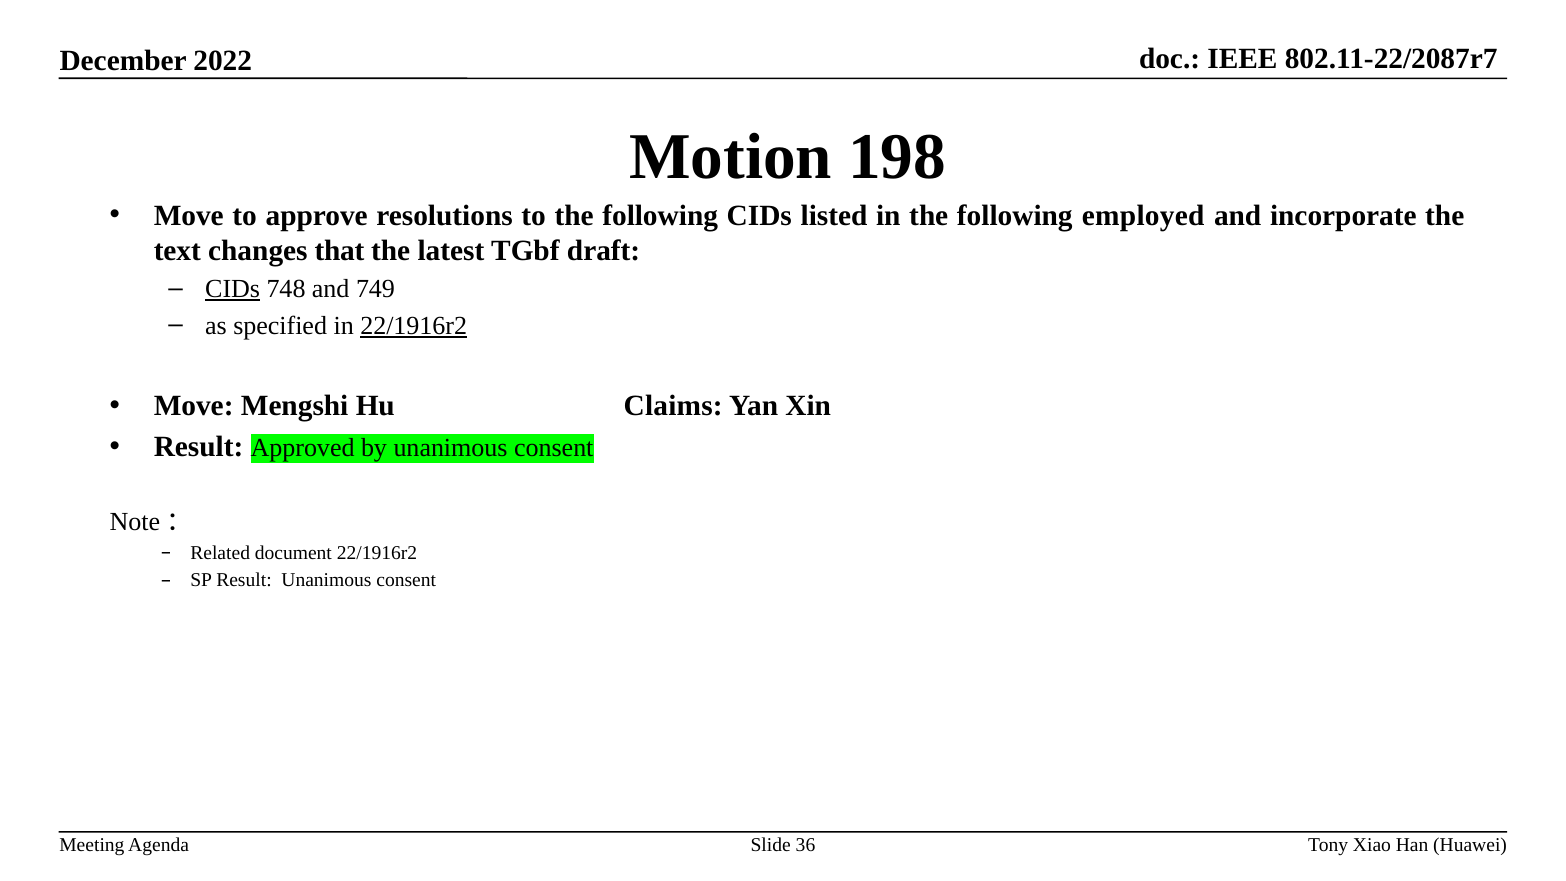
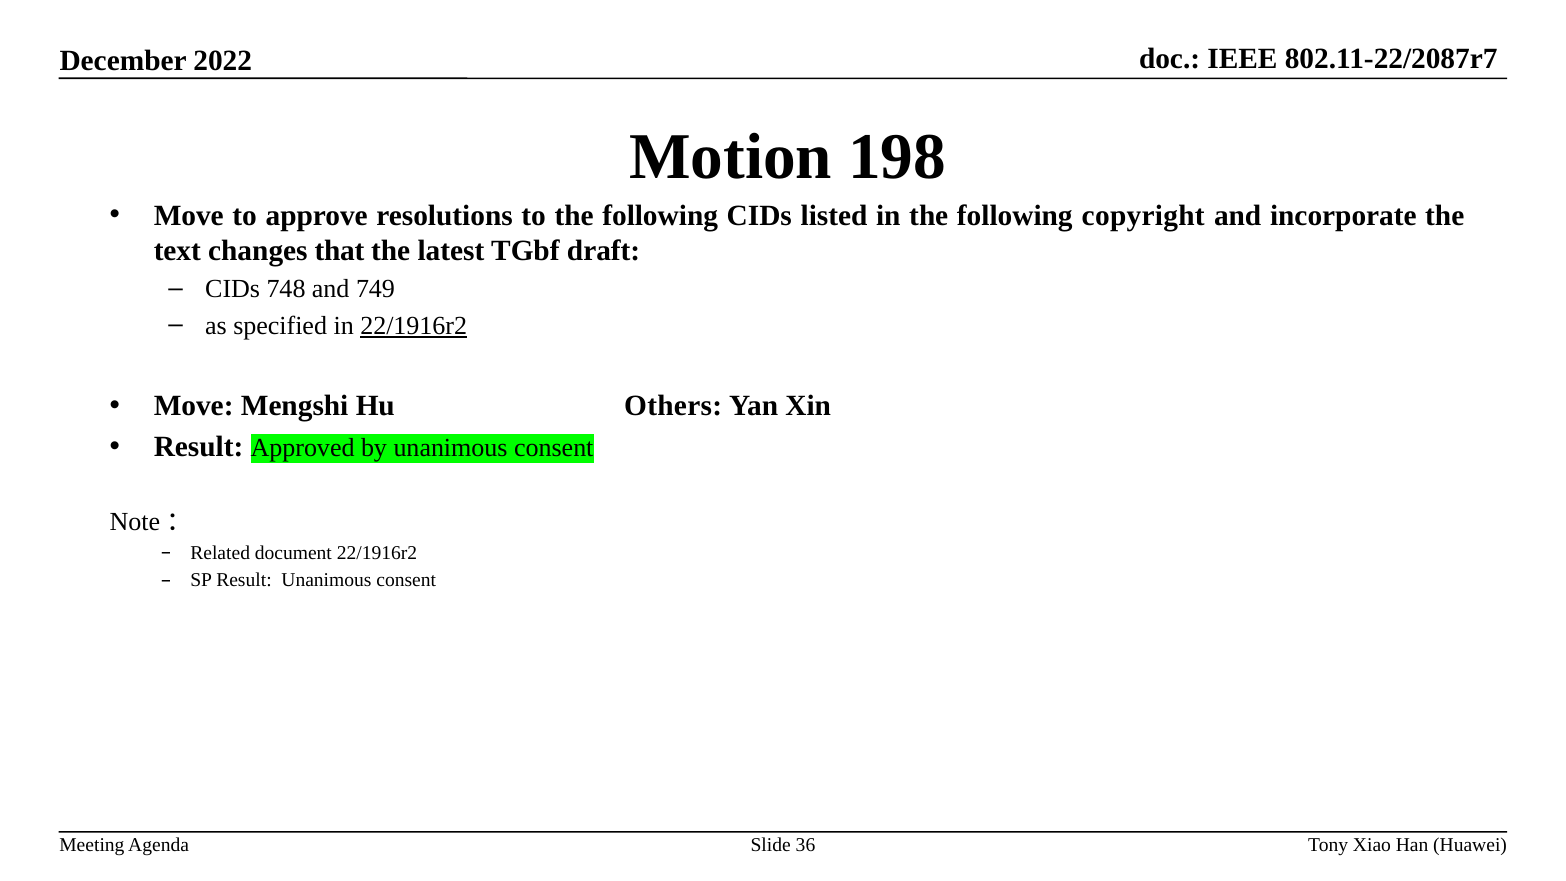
employed: employed -> copyright (1143, 215)
CIDs underline: present -> none (233, 289)
Claims: Claims -> Others (673, 406)
